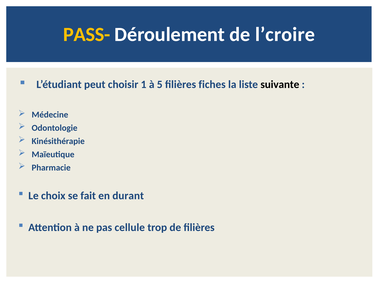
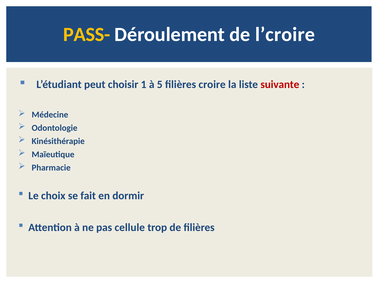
fiches: fiches -> croire (212, 85)
suivante colour: black -> red (280, 85)
durant: durant -> dormir (128, 196)
